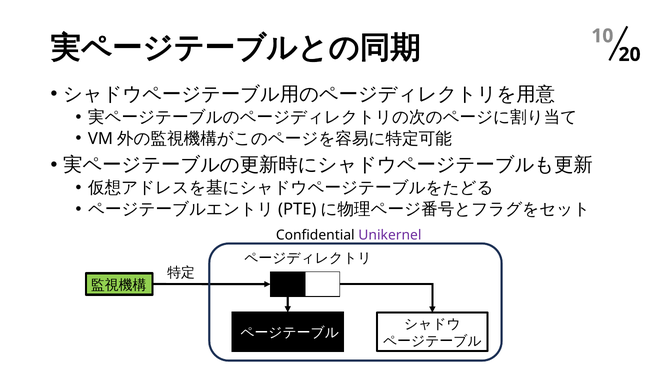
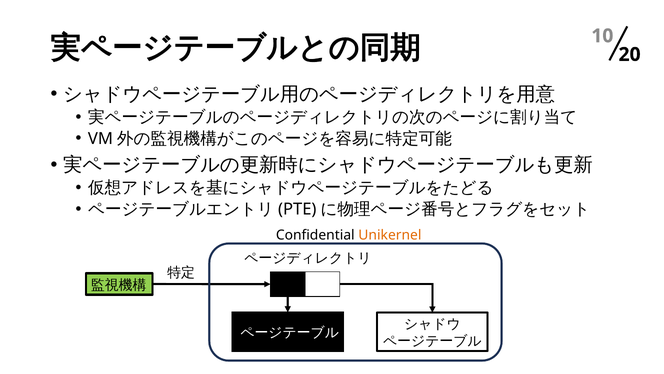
Unikernel colour: purple -> orange (390, 235)
